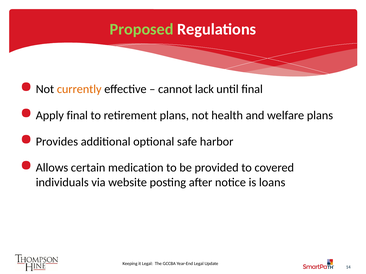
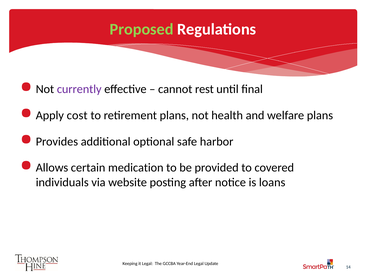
currently colour: orange -> purple (79, 89)
lack: lack -> rest (204, 89)
Apply final: final -> cost (77, 116)
